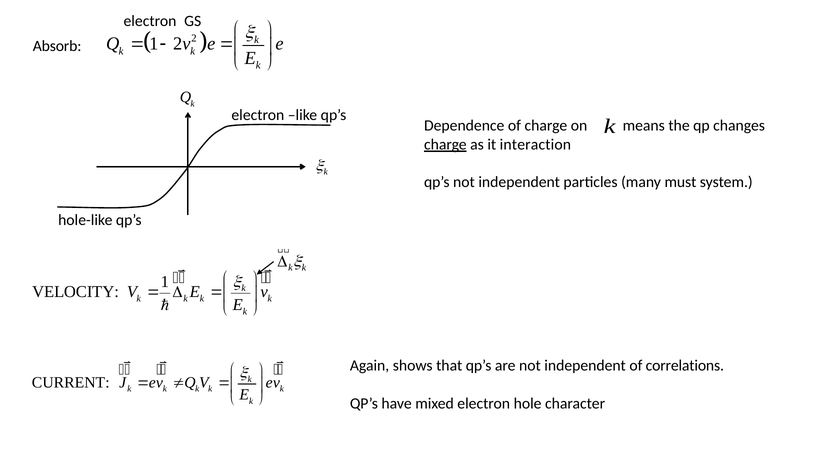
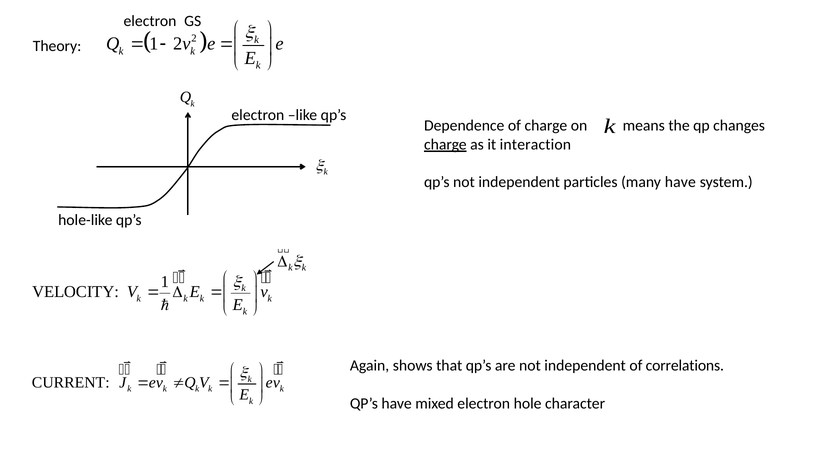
Absorb: Absorb -> Theory (57, 46)
many must: must -> have (680, 182)
